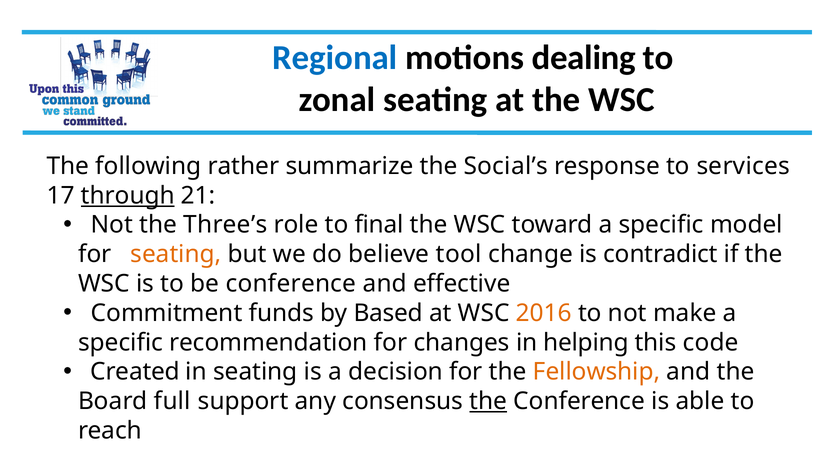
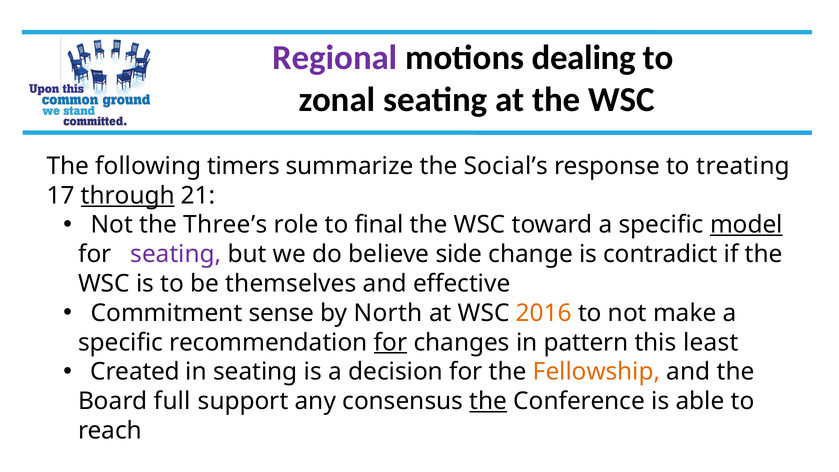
Regional colour: blue -> purple (335, 58)
rather: rather -> timers (244, 166)
services: services -> treating (743, 166)
model underline: none -> present (746, 225)
seating colour: orange -> purple (176, 254)
tool: tool -> side (459, 254)
be conference: conference -> themselves (291, 284)
funds: funds -> sense (281, 313)
Based: Based -> North (388, 313)
for underline: none -> present (391, 342)
helping: helping -> pattern (586, 342)
code: code -> least (711, 342)
